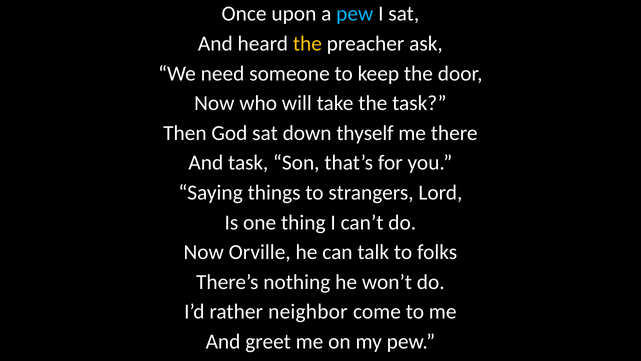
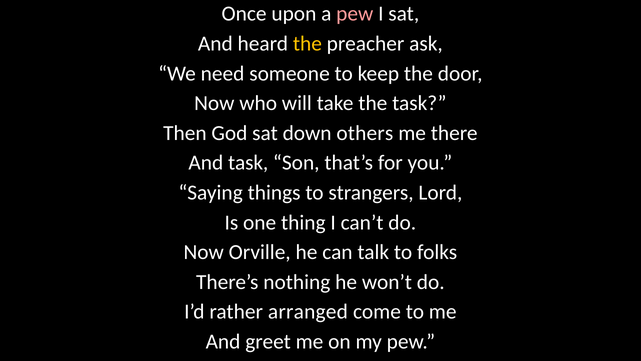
pew colour: light blue -> pink (355, 14)
thyself: thyself -> others (365, 133)
neighbor: neighbor -> arranged (308, 312)
